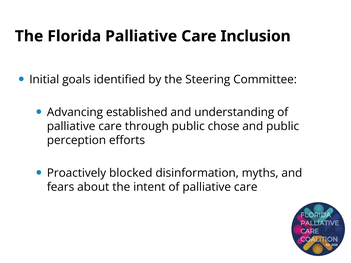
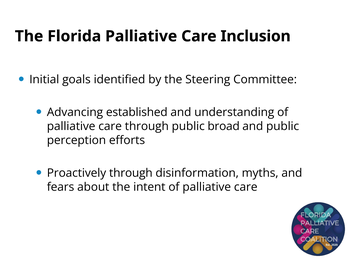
chose: chose -> broad (224, 126)
Proactively blocked: blocked -> through (131, 173)
